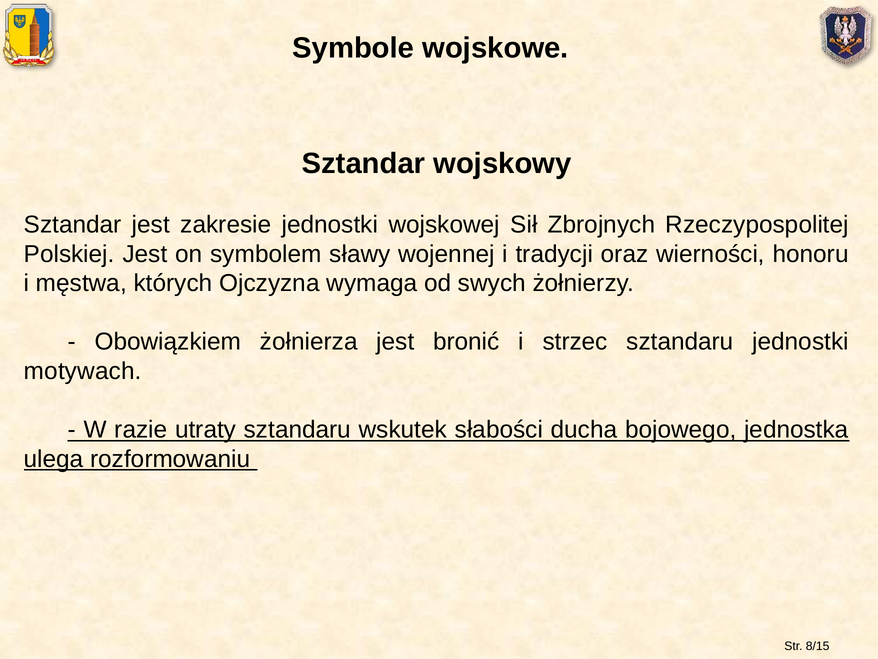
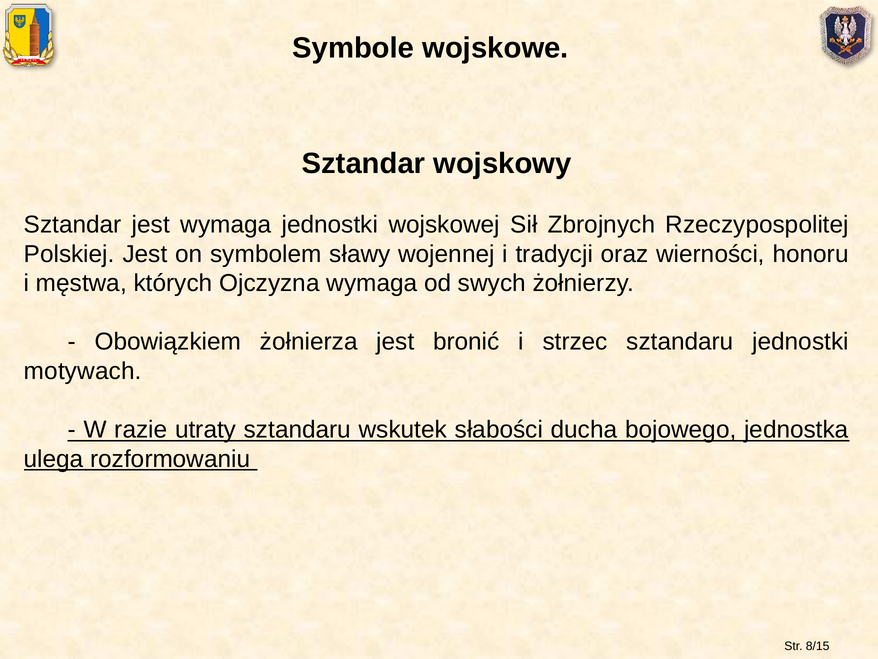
jest zakresie: zakresie -> wymaga (226, 225)
